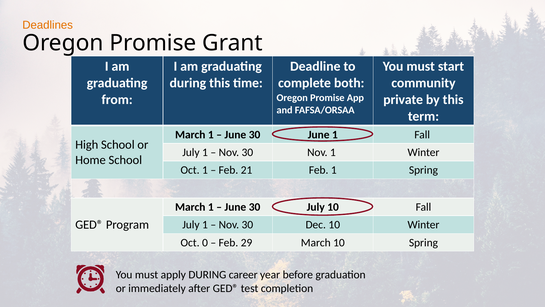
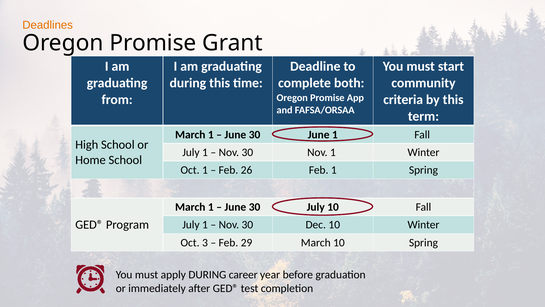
private: private -> criteria (403, 100)
21: 21 -> 26 (247, 170)
0: 0 -> 3 (205, 242)
